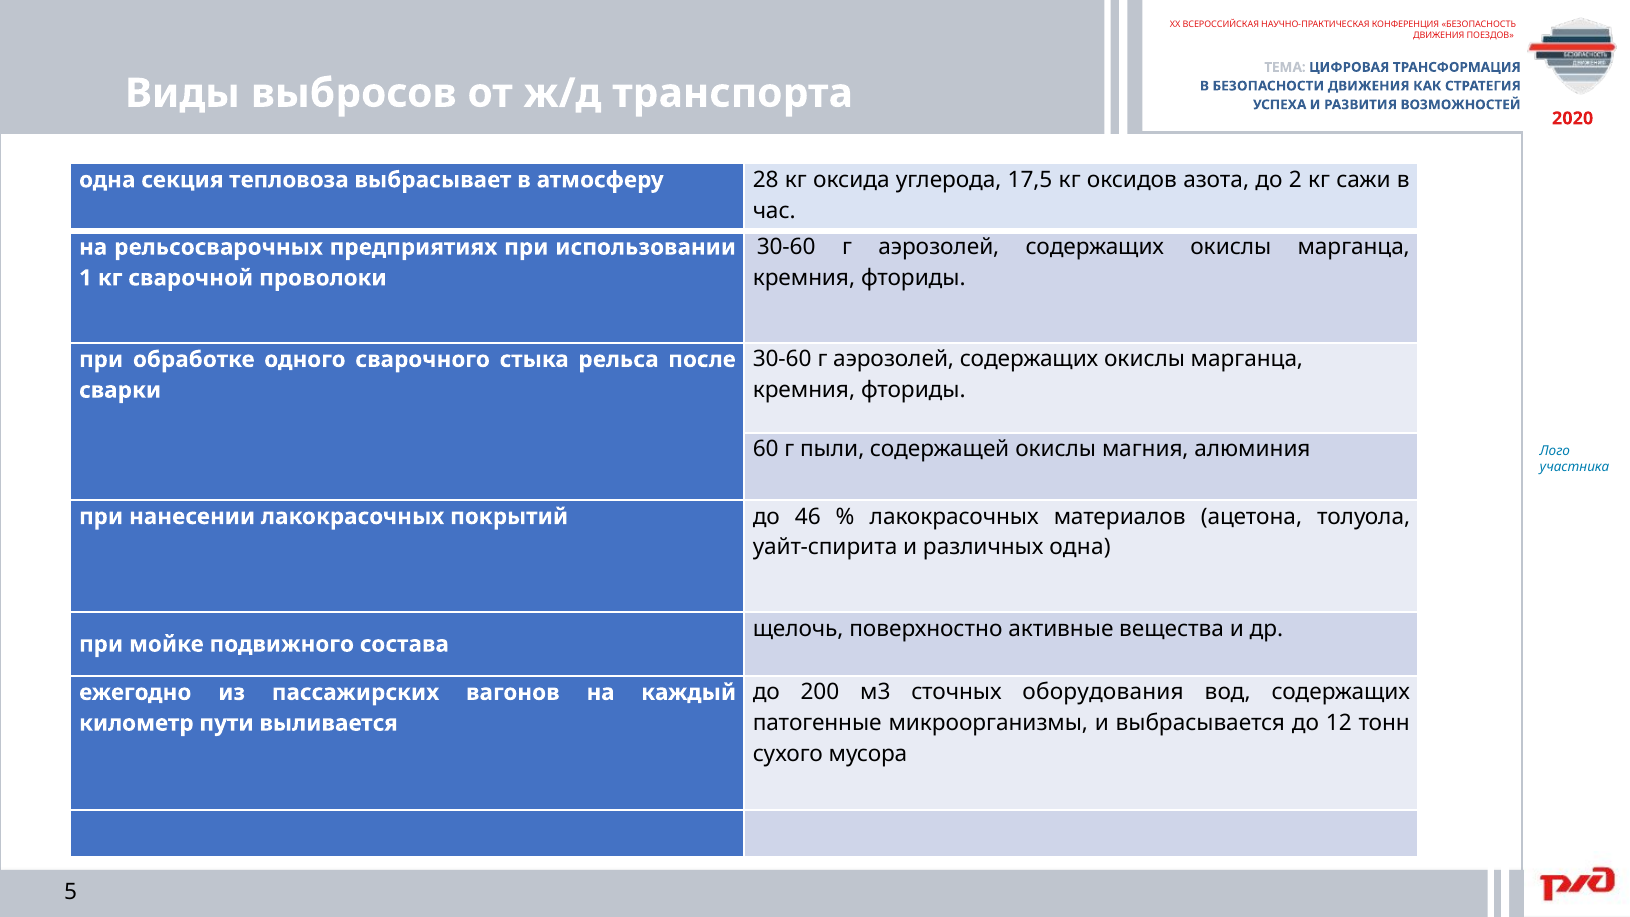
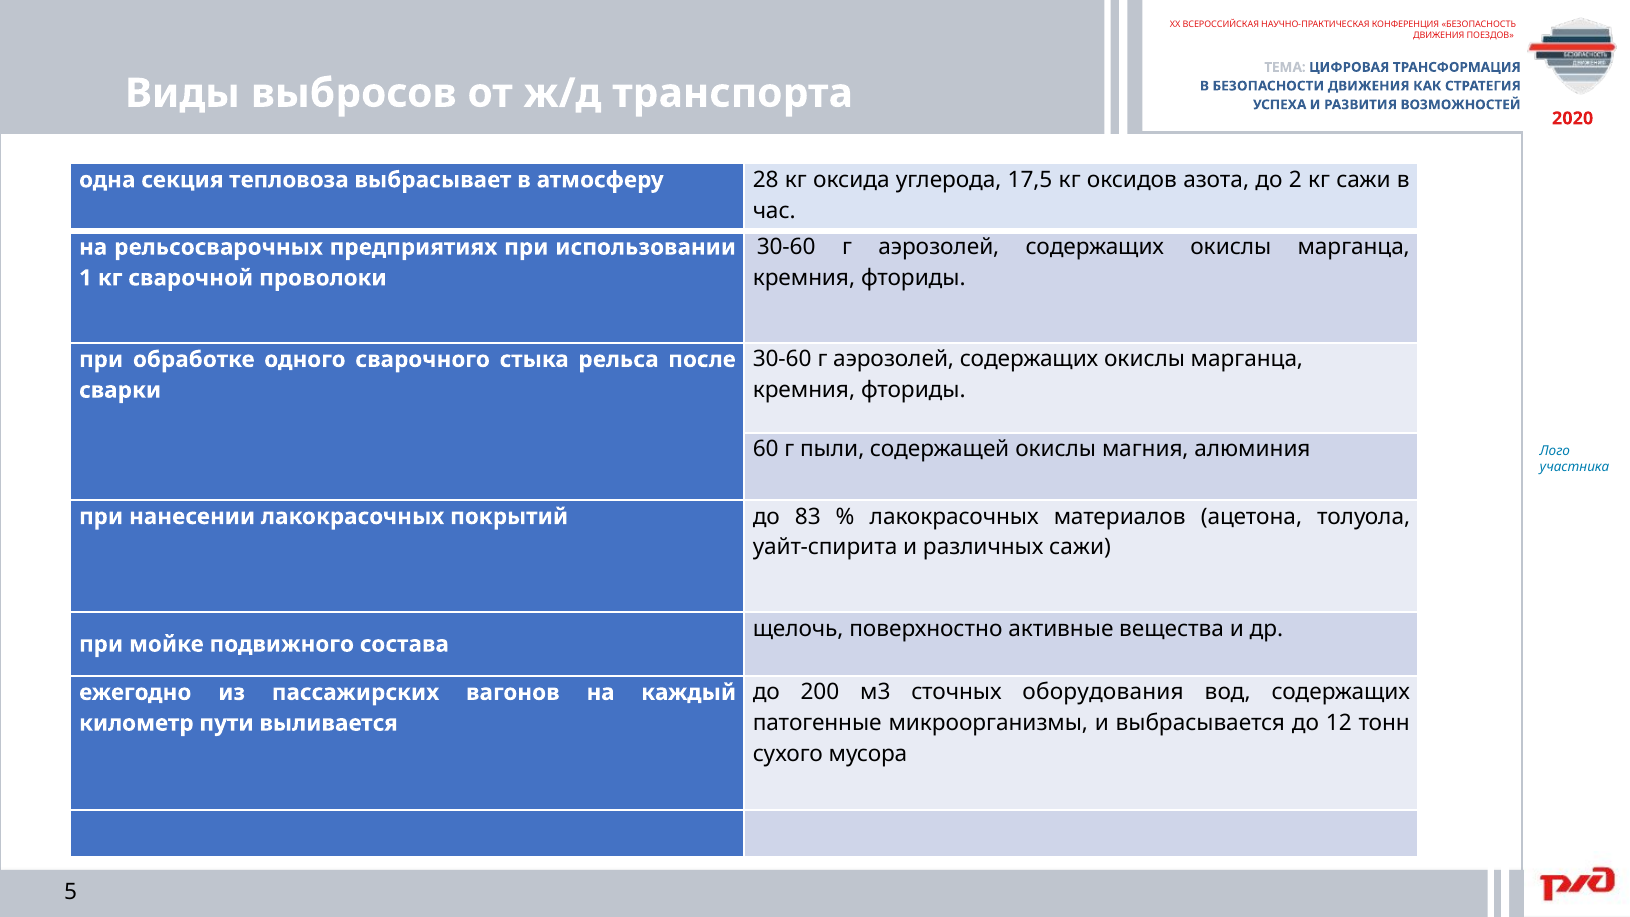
46: 46 -> 83 (808, 517)
различных одна: одна -> сажи (1080, 547)
